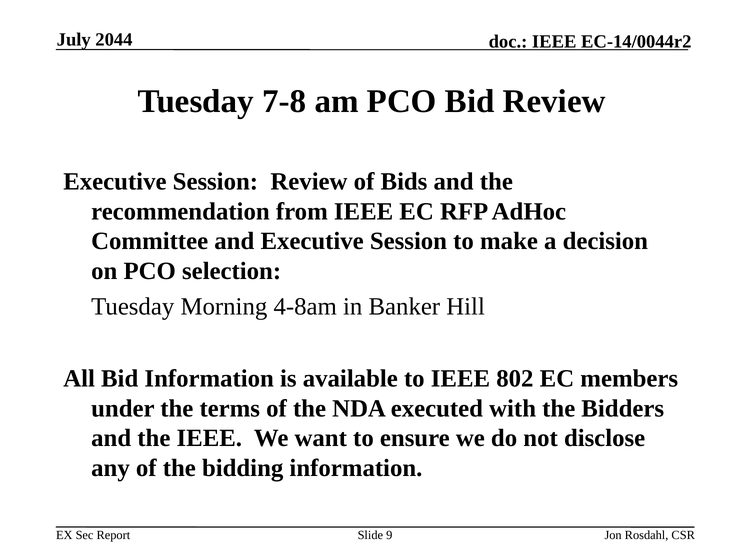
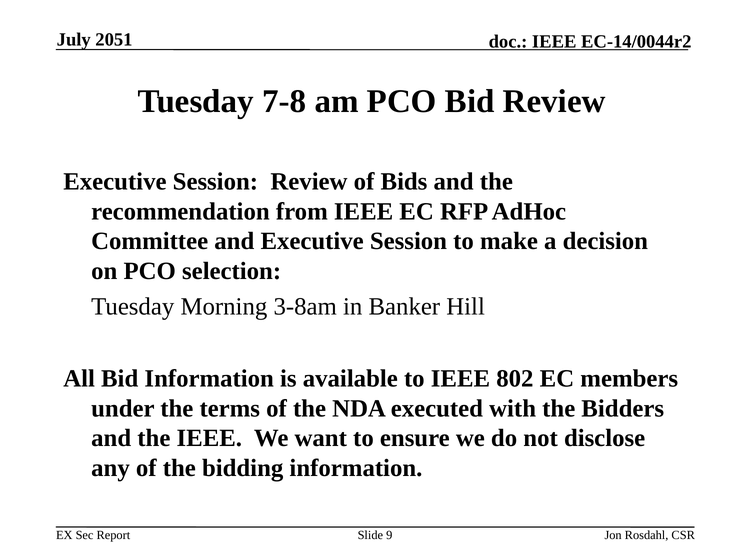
2044: 2044 -> 2051 (114, 39)
4-8am: 4-8am -> 3-8am (305, 307)
